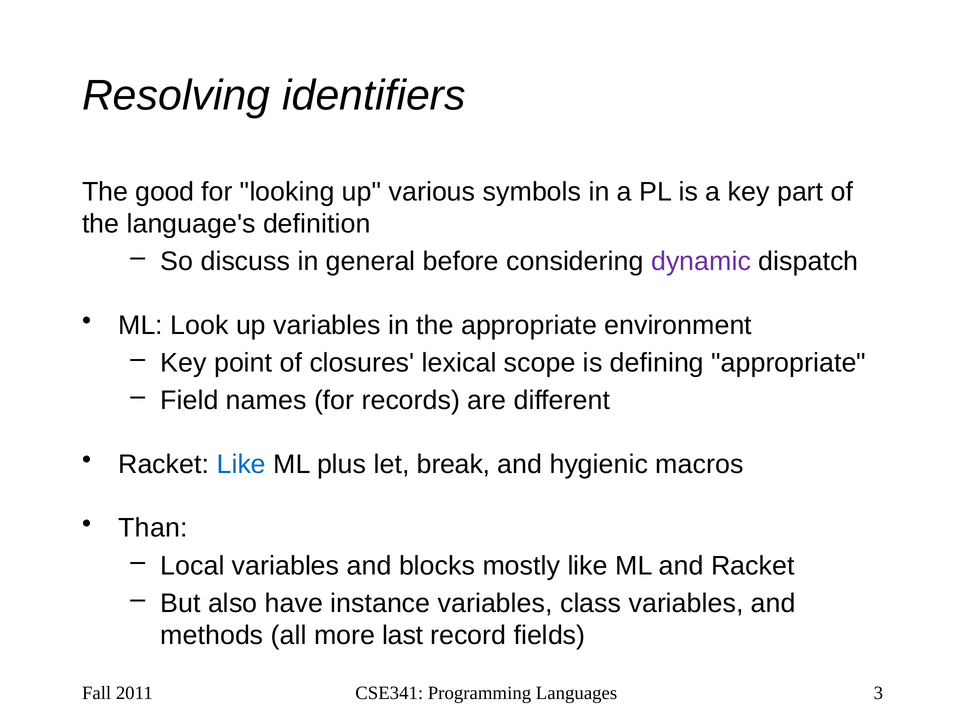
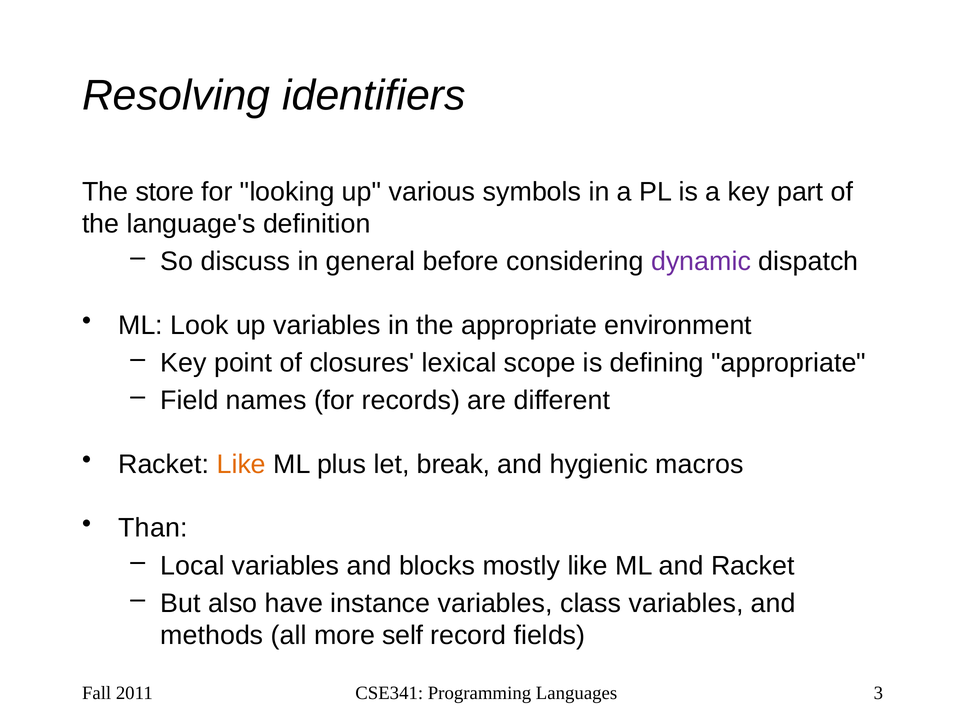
good: good -> store (165, 192)
Like colour: blue -> orange (241, 464)
last: last -> self (403, 635)
